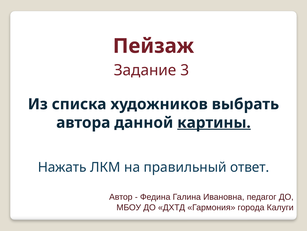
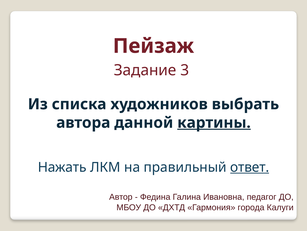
ответ underline: none -> present (250, 167)
